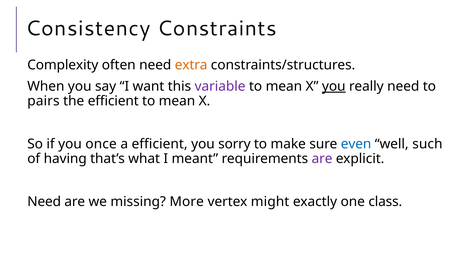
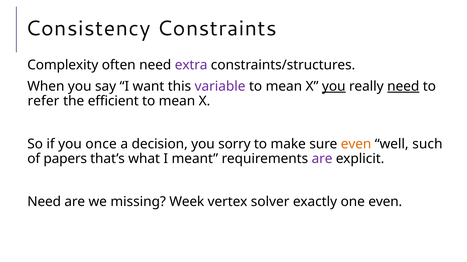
extra colour: orange -> purple (191, 65)
need underline: none -> present (403, 87)
pairs: pairs -> refer (43, 101)
a efficient: efficient -> decision (160, 144)
even colour: blue -> orange (356, 144)
having: having -> papers (65, 159)
More: More -> Week (187, 202)
might: might -> solver (270, 202)
one class: class -> even (385, 202)
